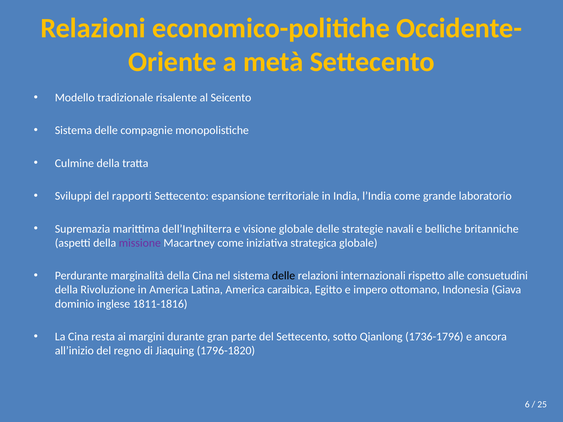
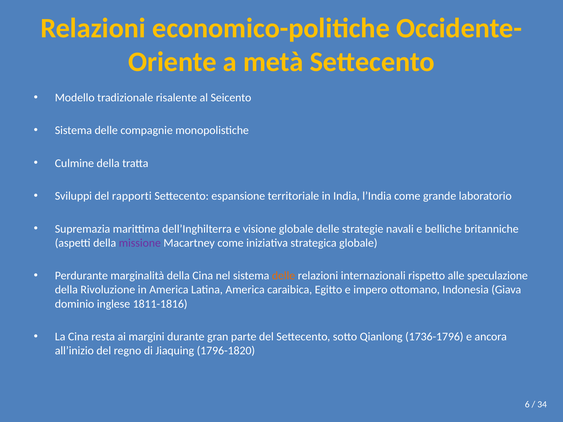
delle colour: black -> orange (284, 276)
consuetudini: consuetudini -> speculazione (497, 276)
25: 25 -> 34 (542, 405)
